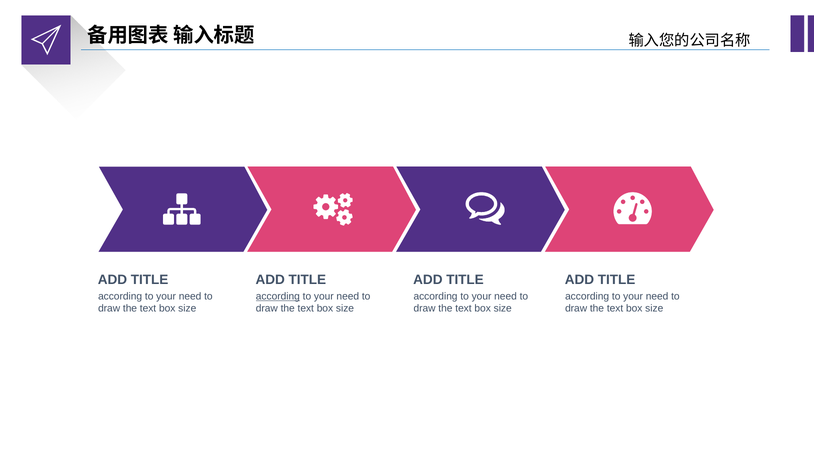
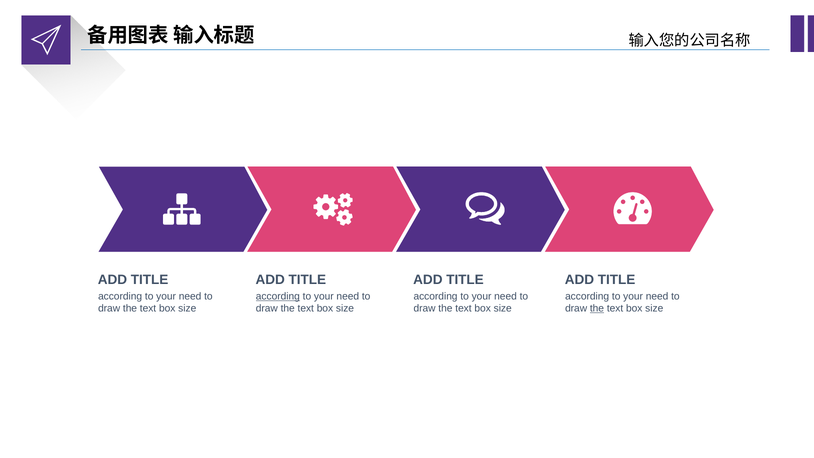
the underline: none -> present (597, 308)
